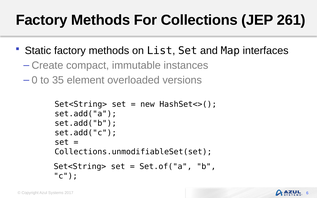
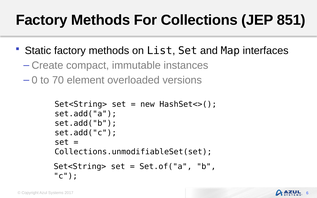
261: 261 -> 851 (291, 20)
35: 35 -> 70 (58, 80)
